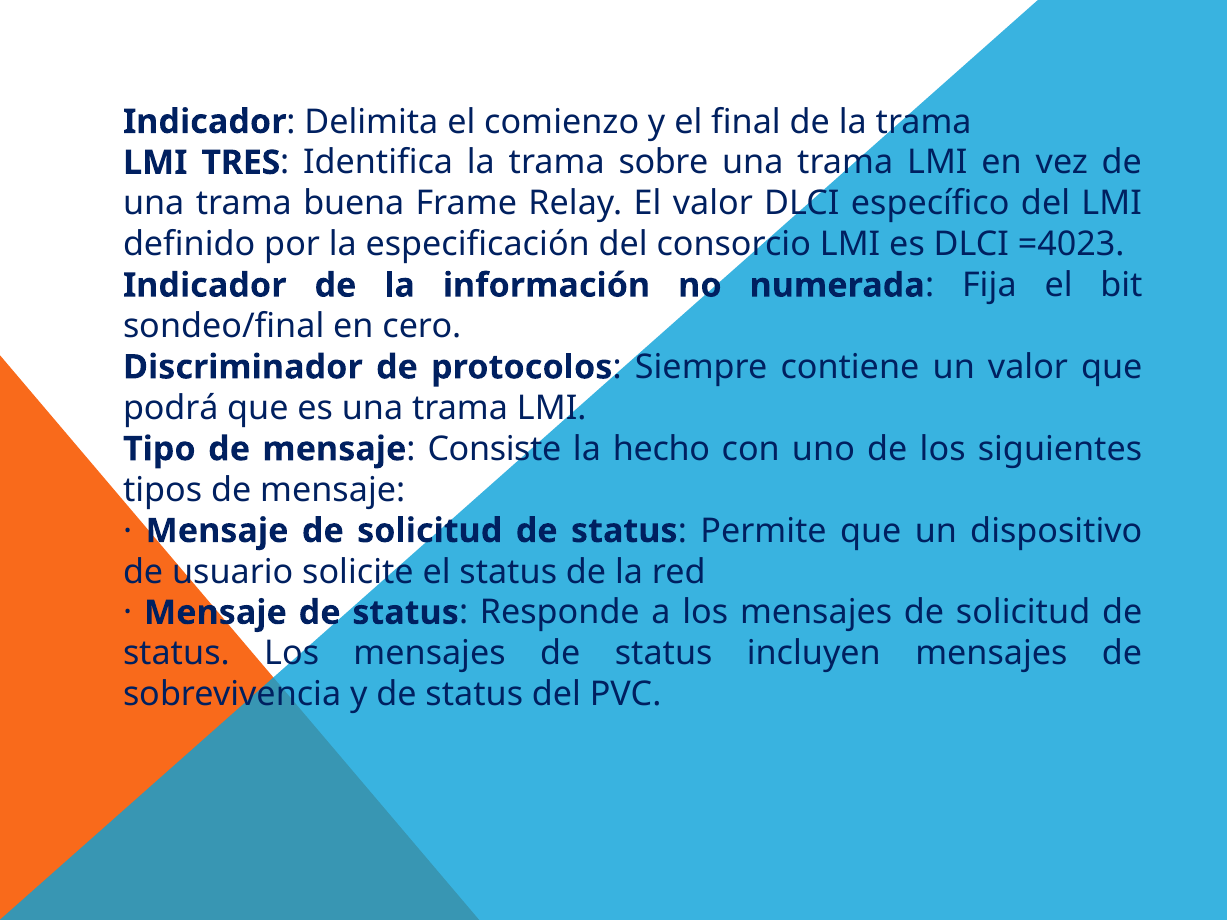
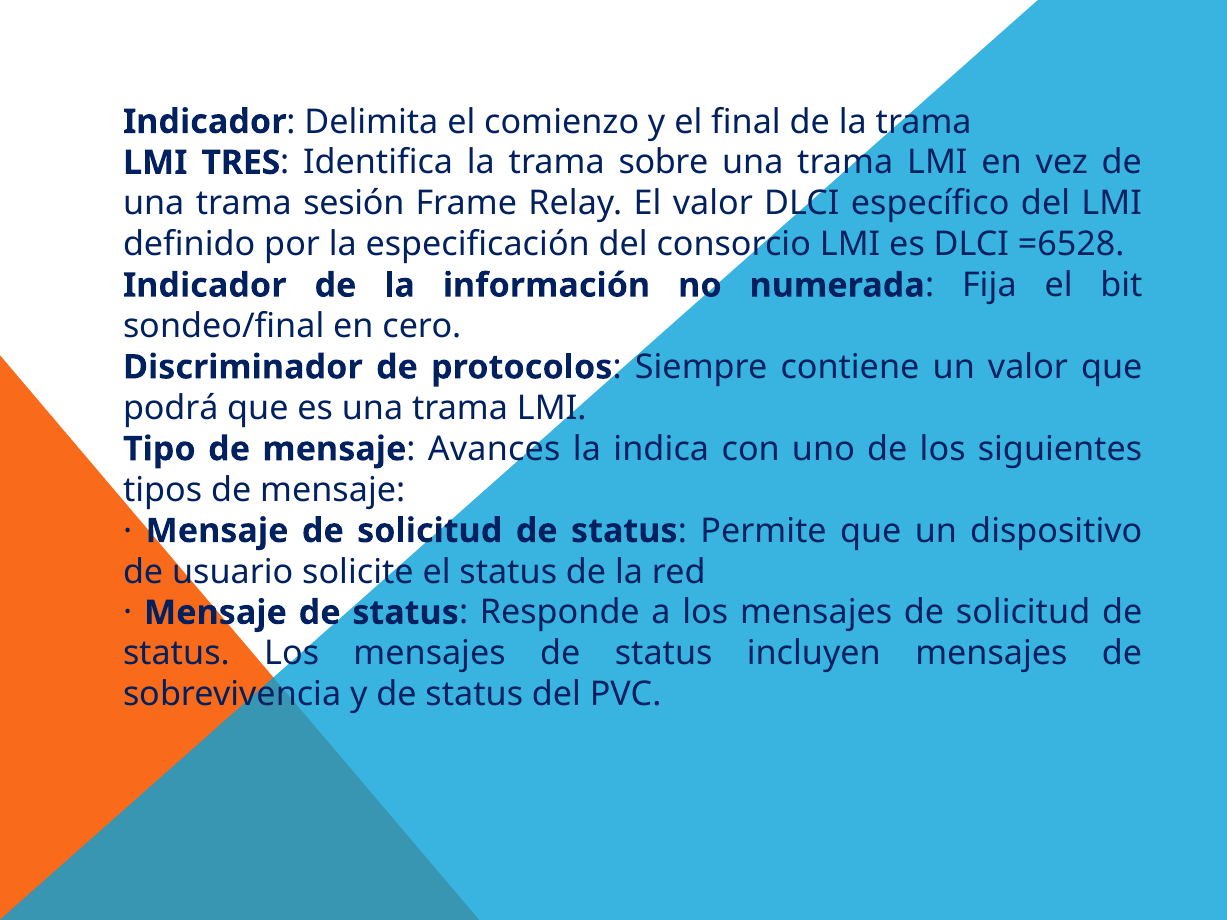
buena: buena -> sesión (354, 204)
=4023: =4023 -> =6528 (1071, 245)
Consiste: Consiste -> Avances (494, 449)
hecho: hecho -> indica (661, 449)
